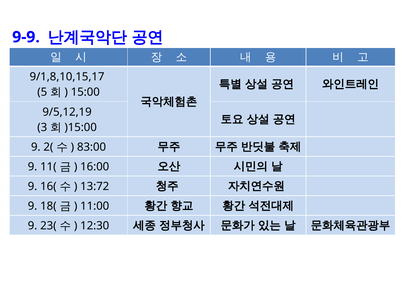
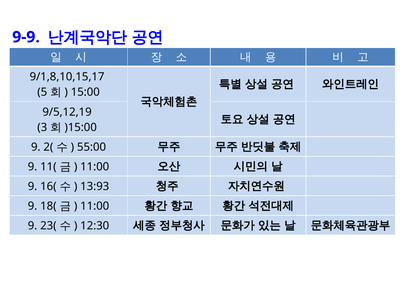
83:00: 83:00 -> 55:00 (92, 147)
16:00: 16:00 -> 11:00 (95, 167)
13:72: 13:72 -> 13:93 (95, 186)
